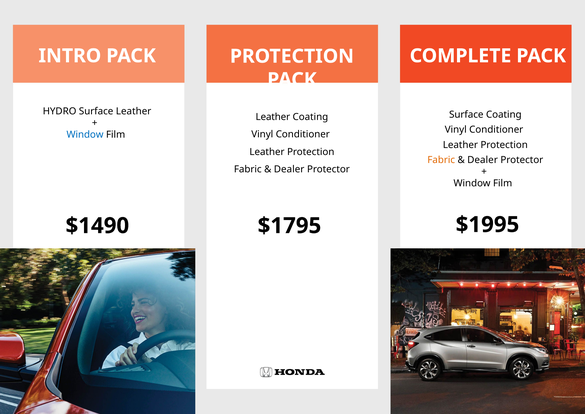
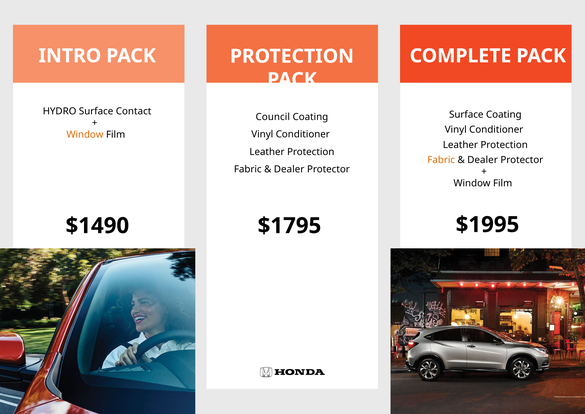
Surface Leather: Leather -> Contact (134, 111)
Leather: Leather -> Council (273, 117)
Window colour: blue -> orange (85, 135)
